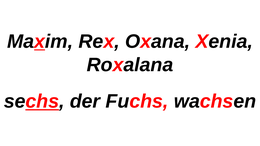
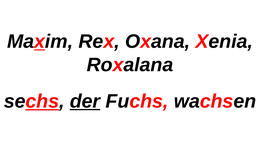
der underline: none -> present (85, 101)
